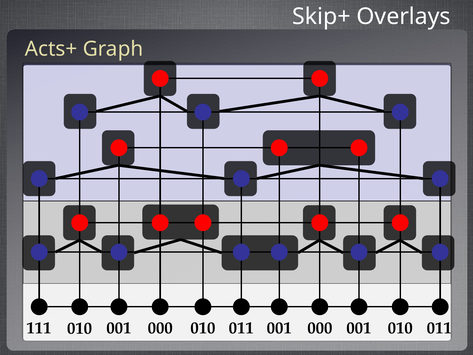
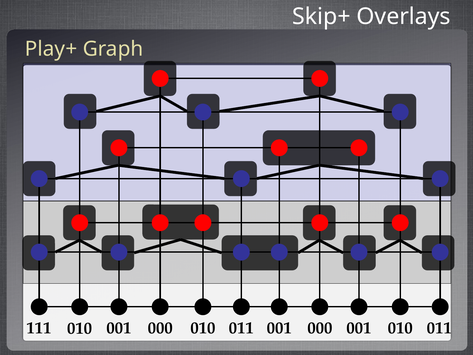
Acts+: Acts+ -> Play+ (51, 49)
